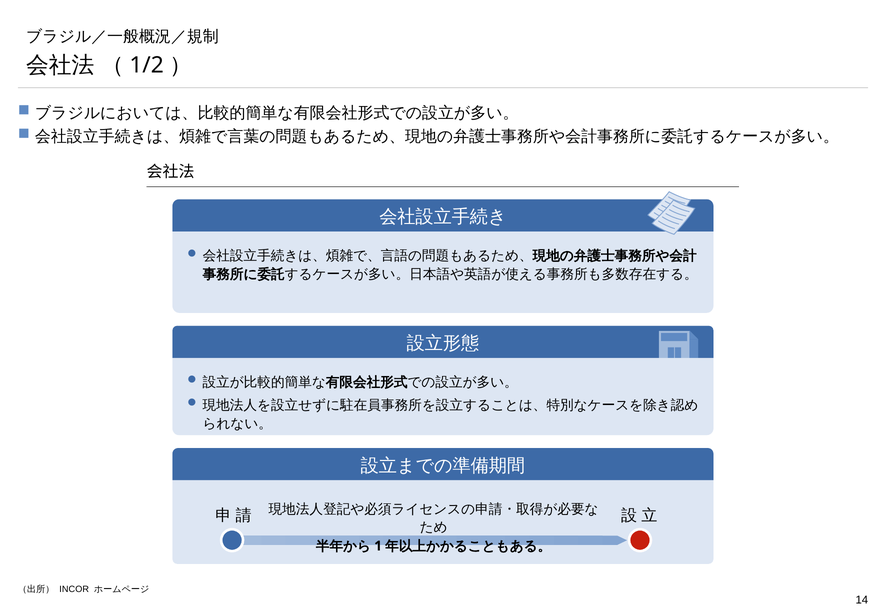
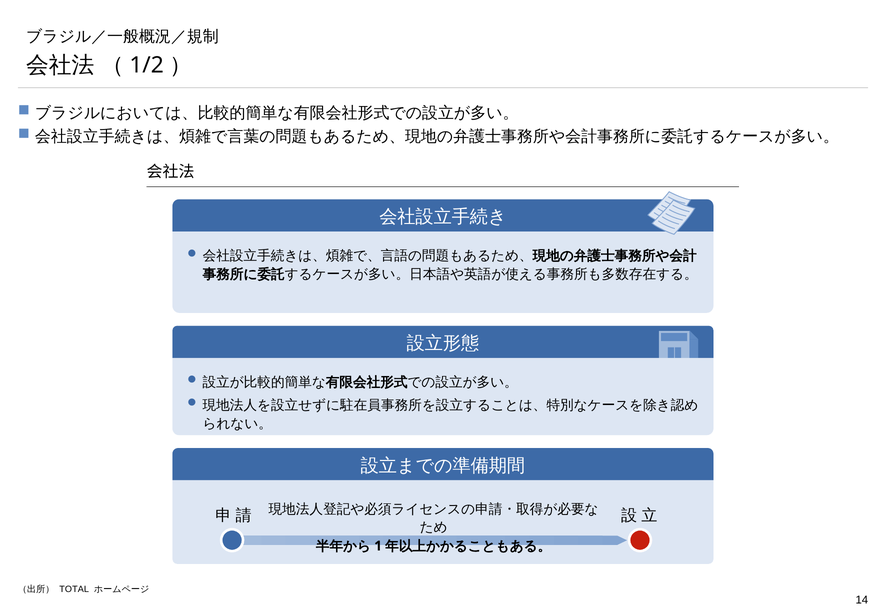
INCOR: INCOR -> TOTAL (74, 590)
